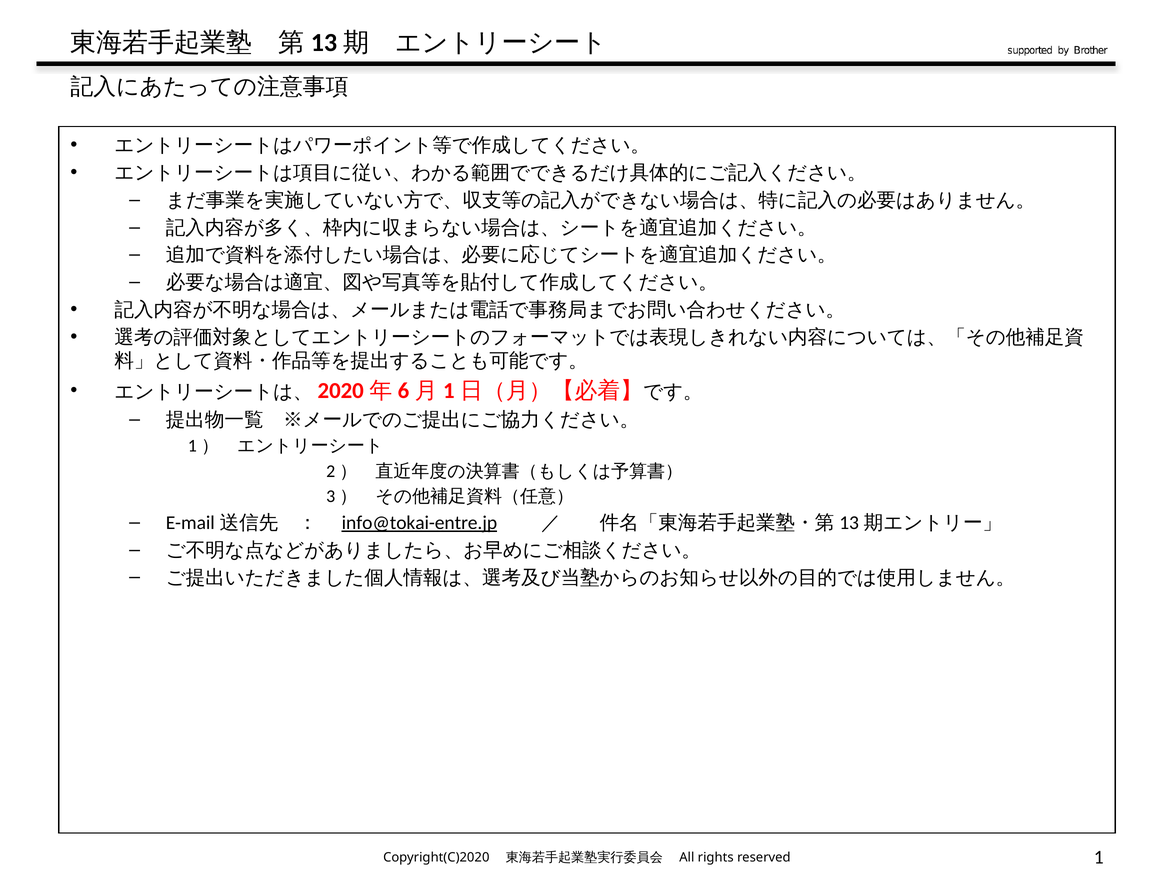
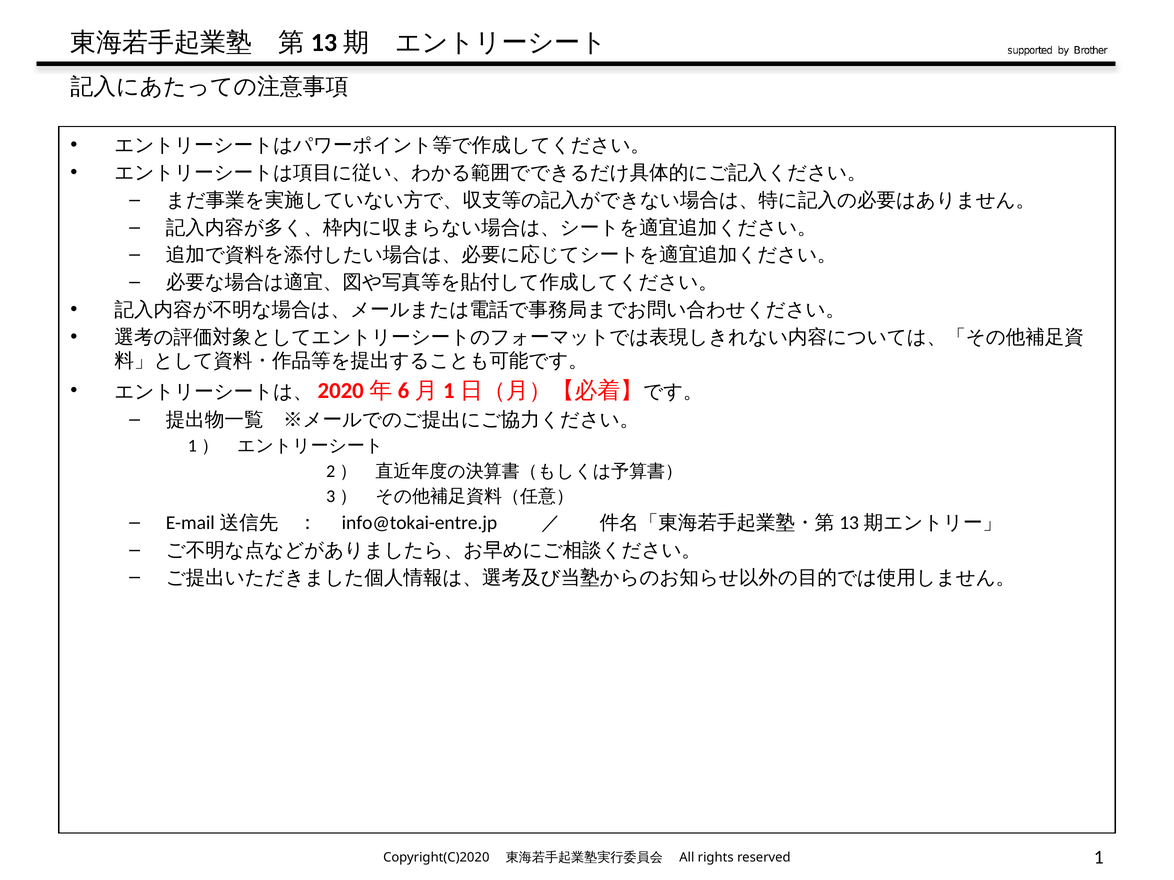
info@tokai-entre.jp underline: present -> none (419, 523)
